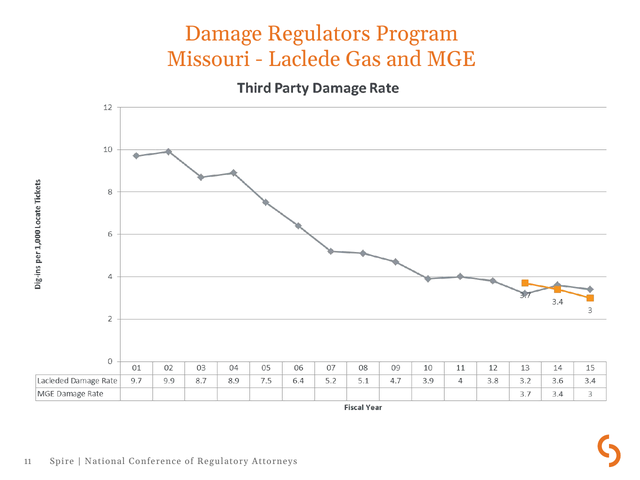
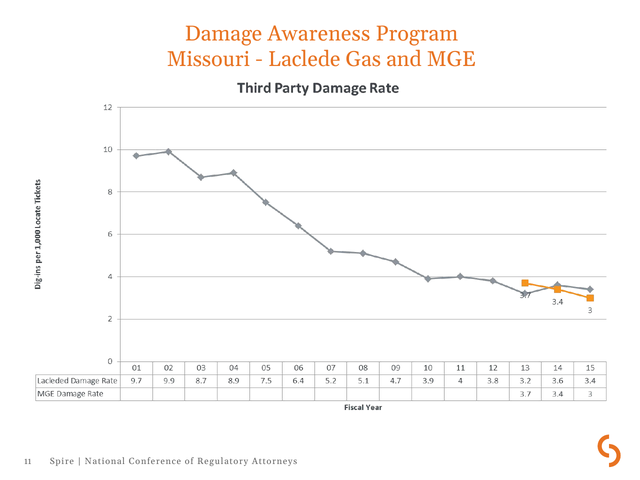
Regulators: Regulators -> Awareness (319, 33)
